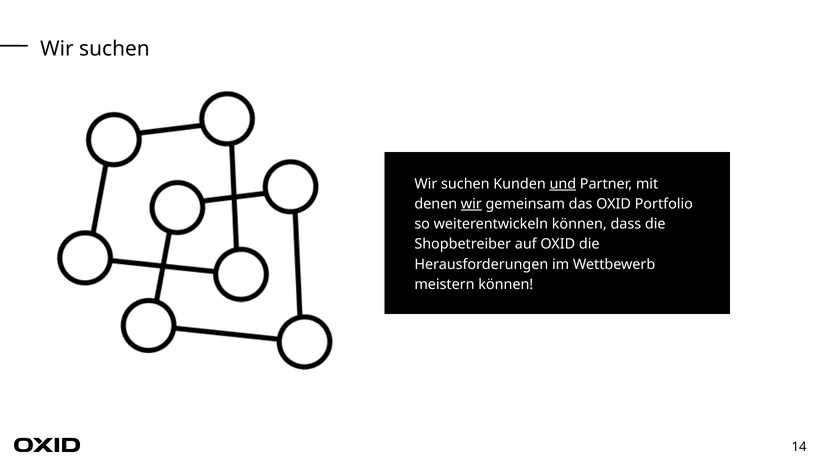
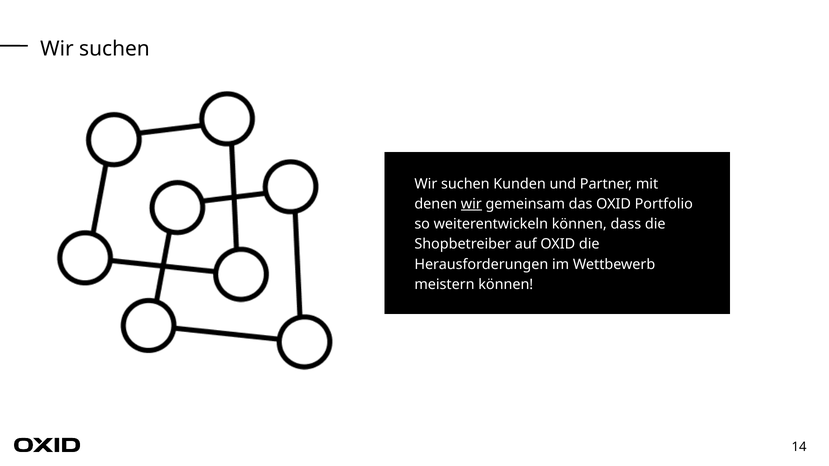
und underline: present -> none (563, 184)
